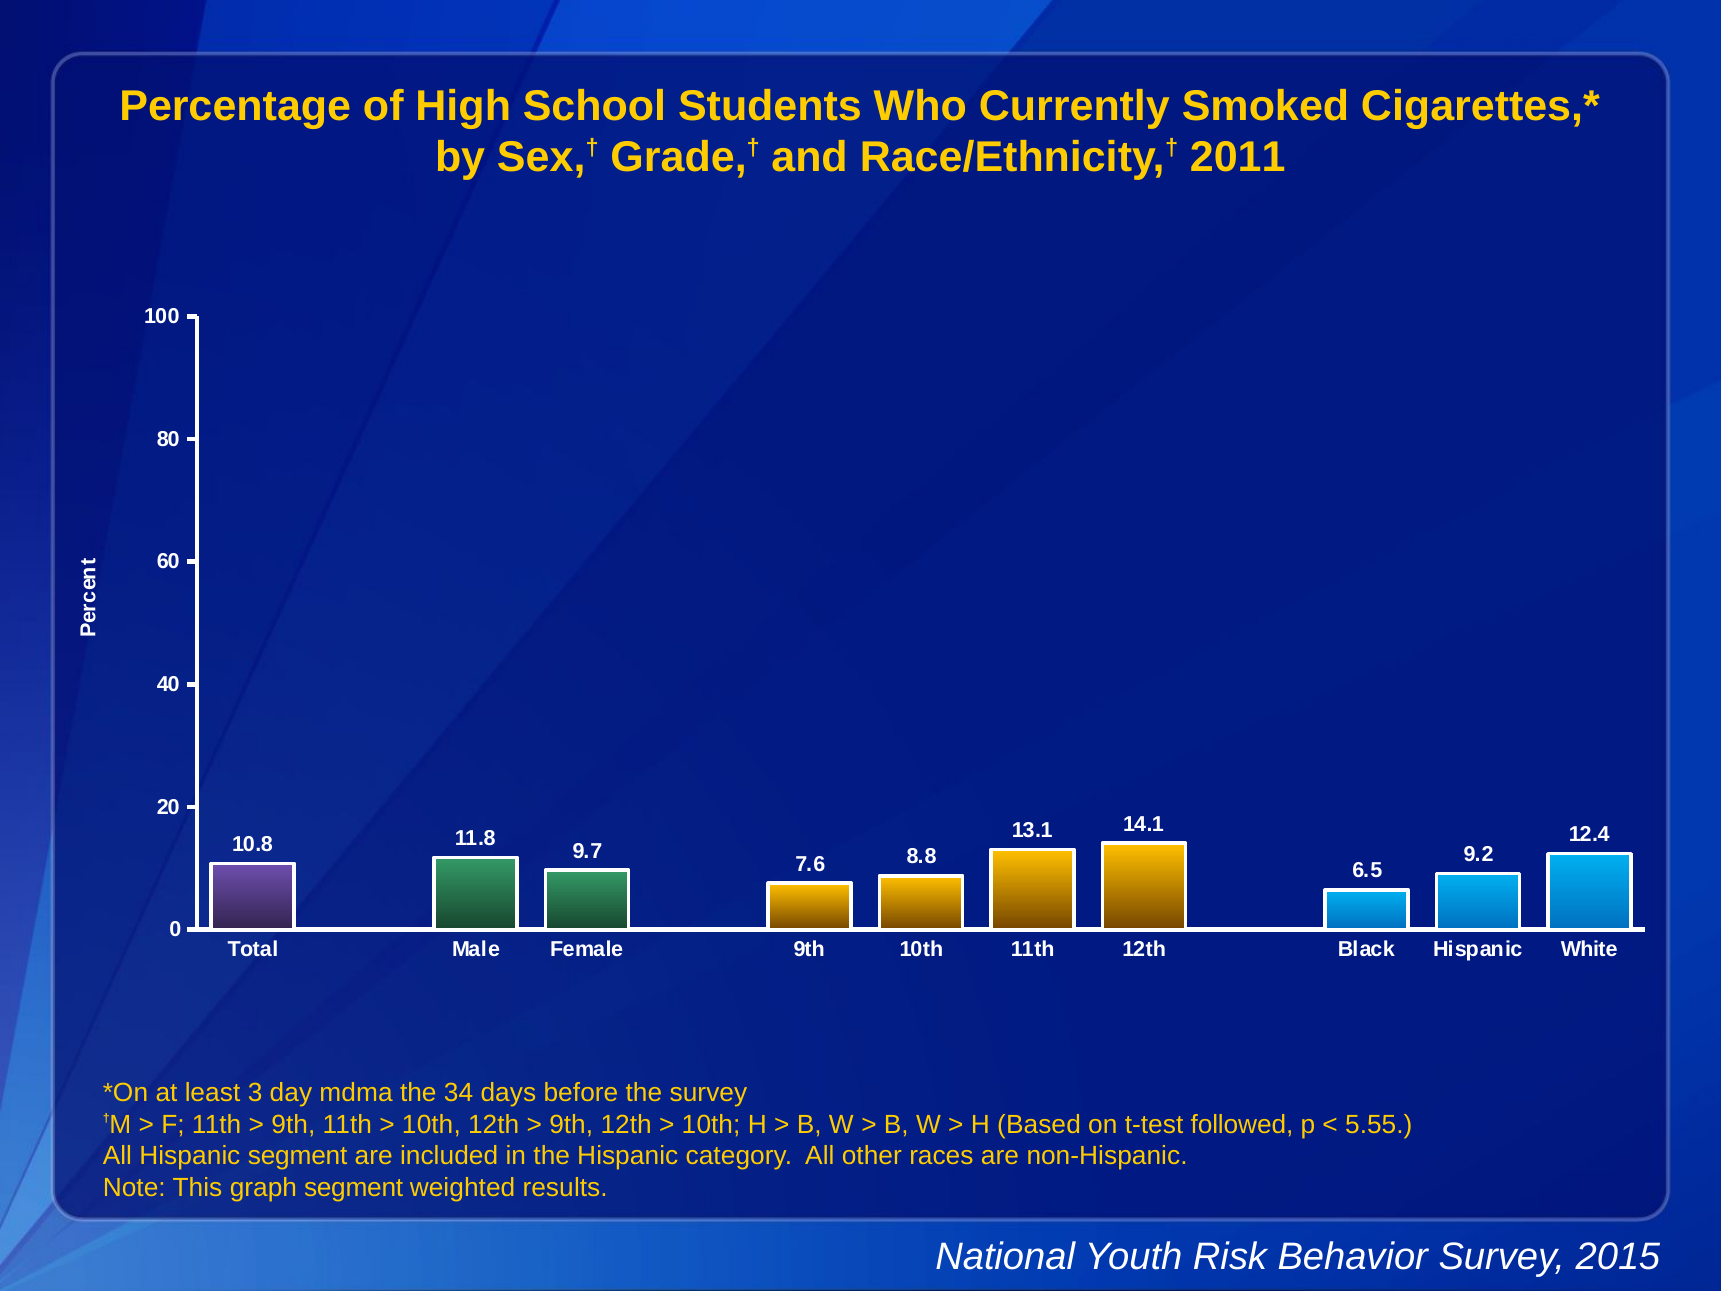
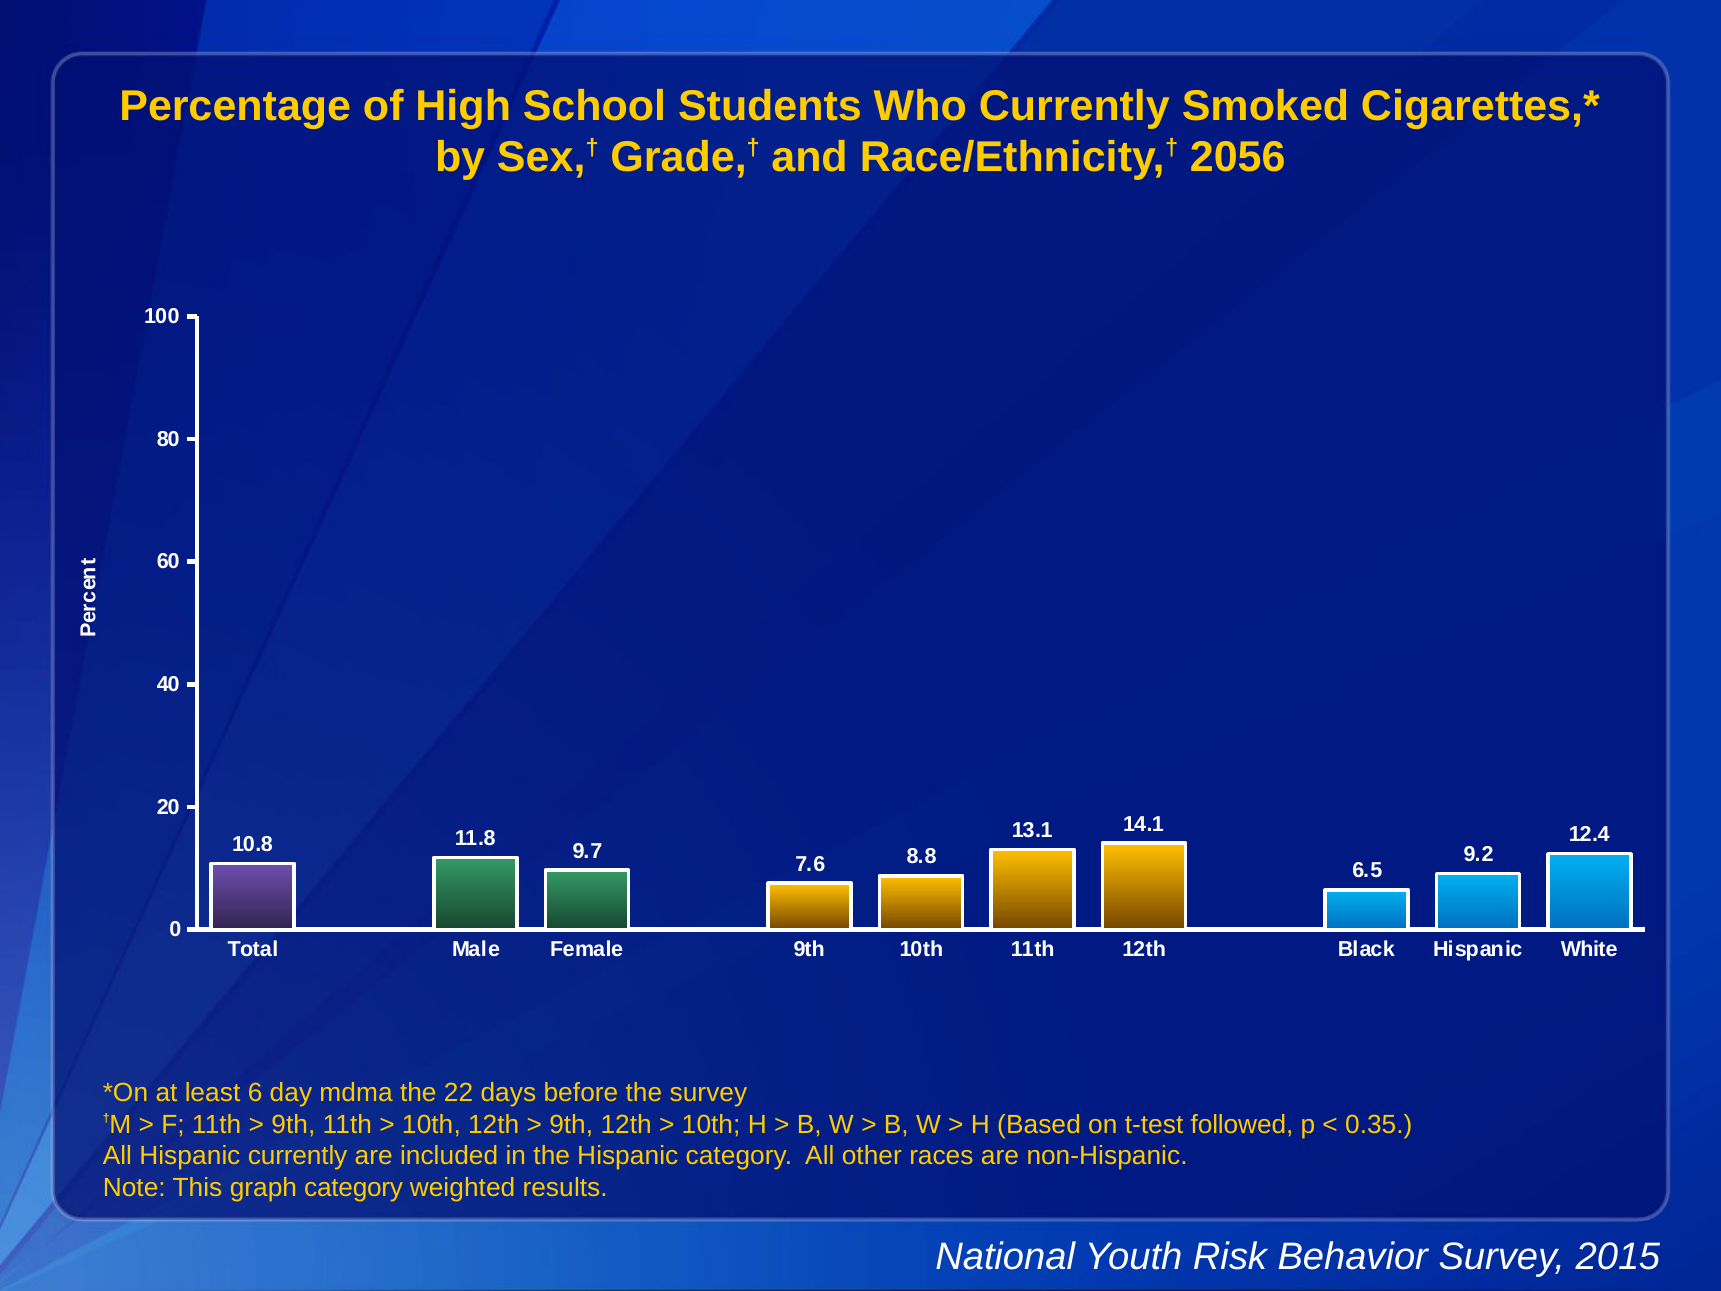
2011: 2011 -> 2056 (1238, 158)
3: 3 -> 6 (255, 1093)
34: 34 -> 22 (459, 1093)
5.55: 5.55 -> 0.35 (1379, 1124)
Hispanic segment: segment -> currently (298, 1156)
graph segment: segment -> category (354, 1188)
